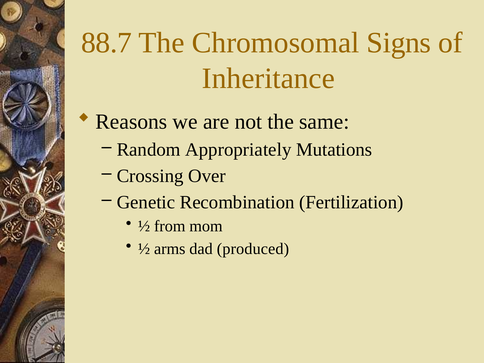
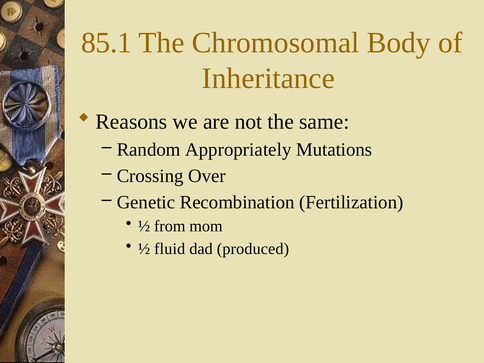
88.7: 88.7 -> 85.1 (107, 43)
Signs: Signs -> Body (399, 43)
arms: arms -> fluid (170, 249)
